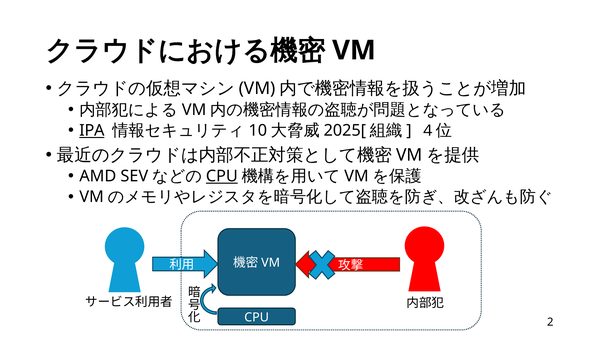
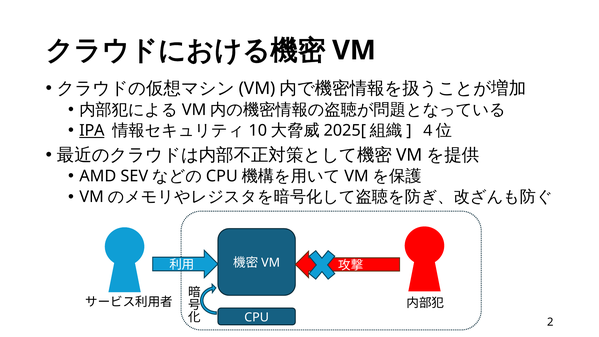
CPU underline: present -> none (222, 176)
